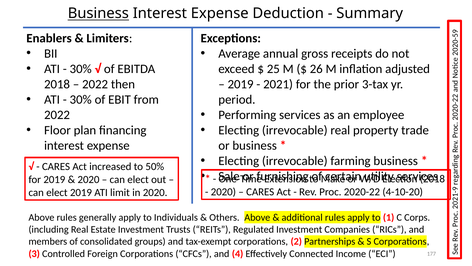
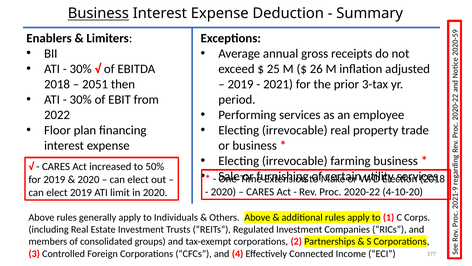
2022: 2022 -> 2051 (95, 84)
